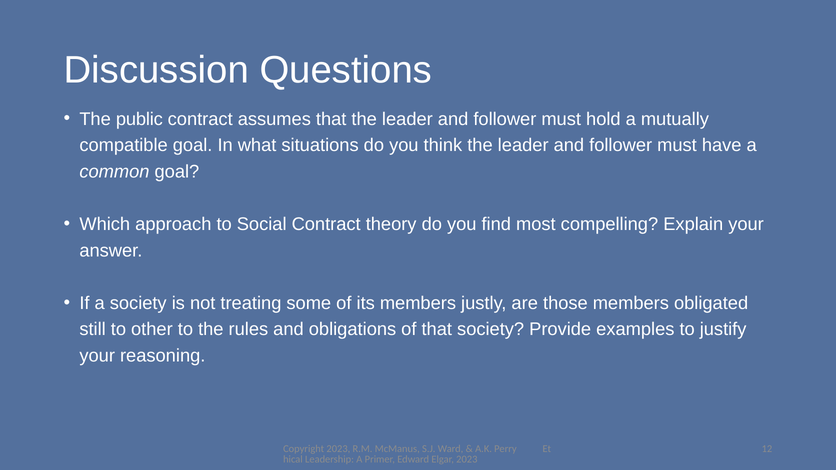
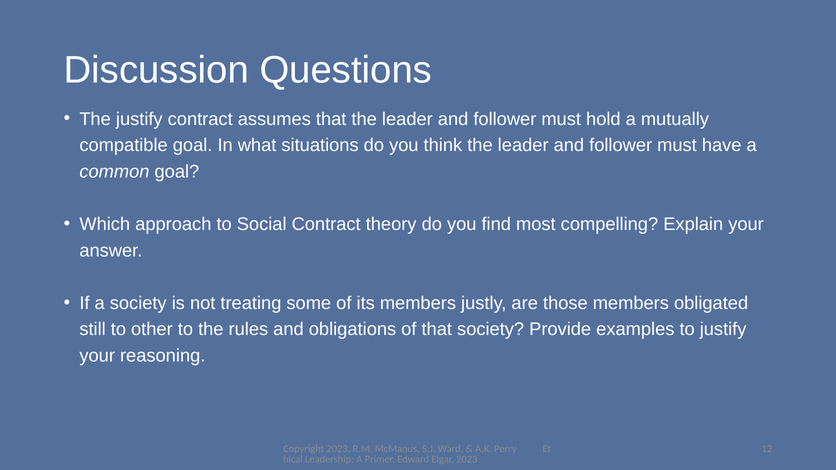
The public: public -> justify (139, 119)
